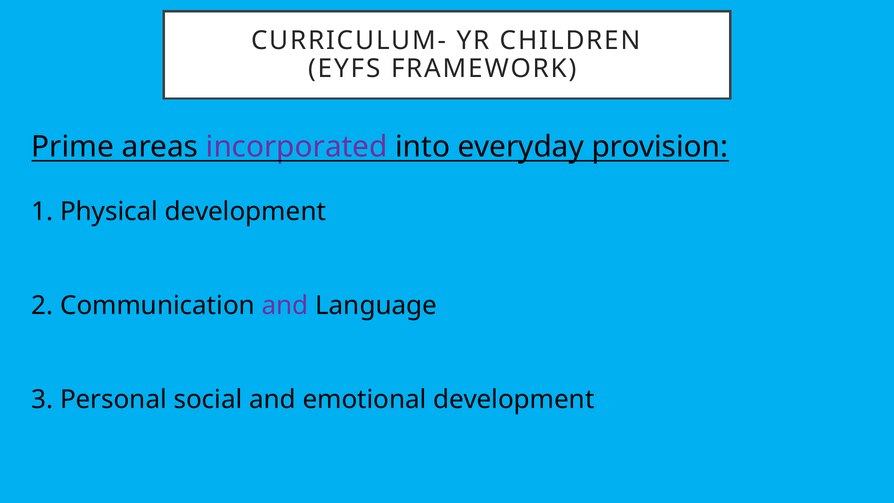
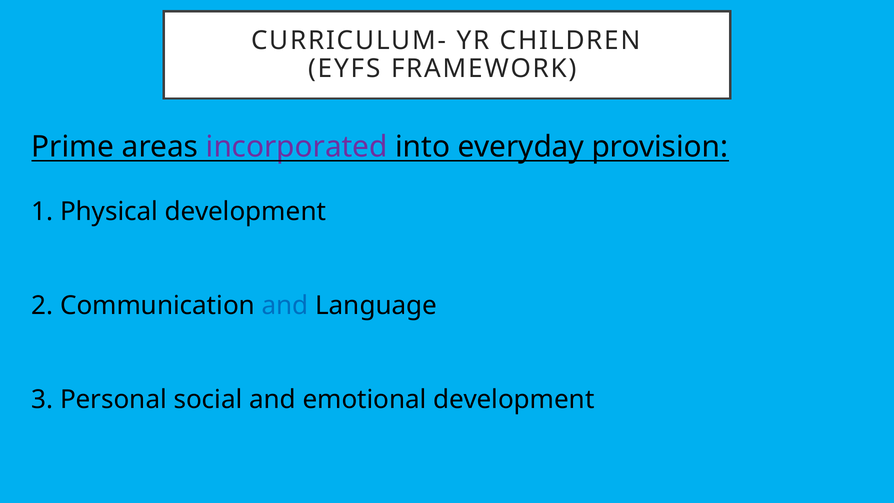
and colour: purple -> blue (285, 305)
